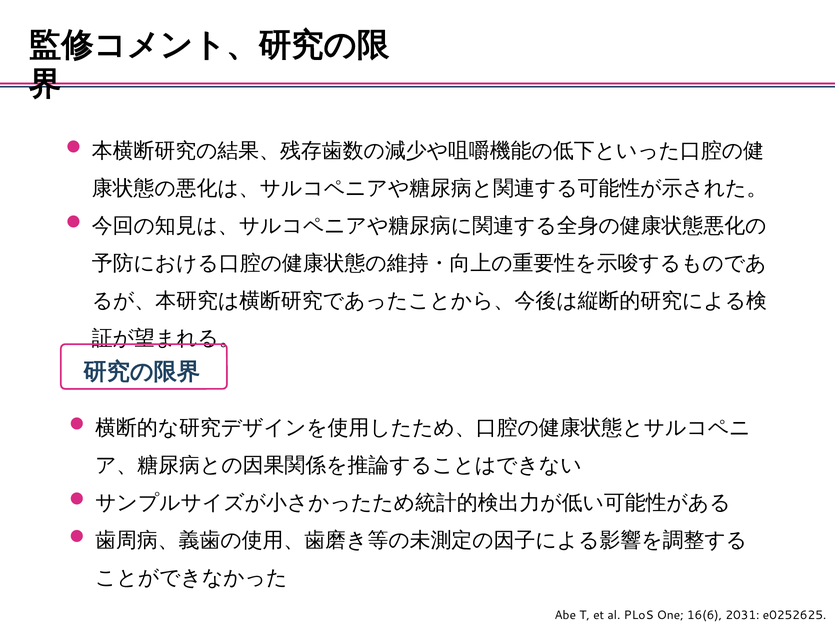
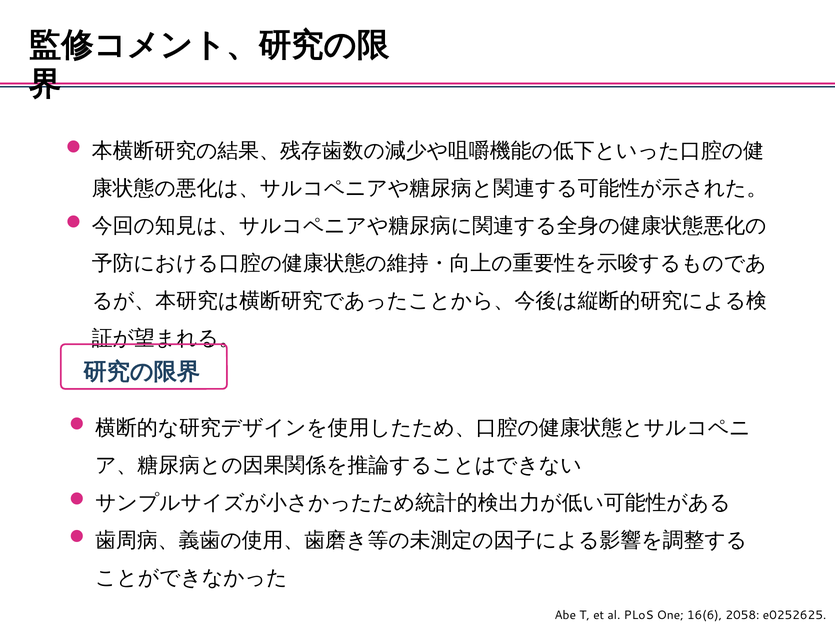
2031: 2031 -> 2058 (742, 616)
